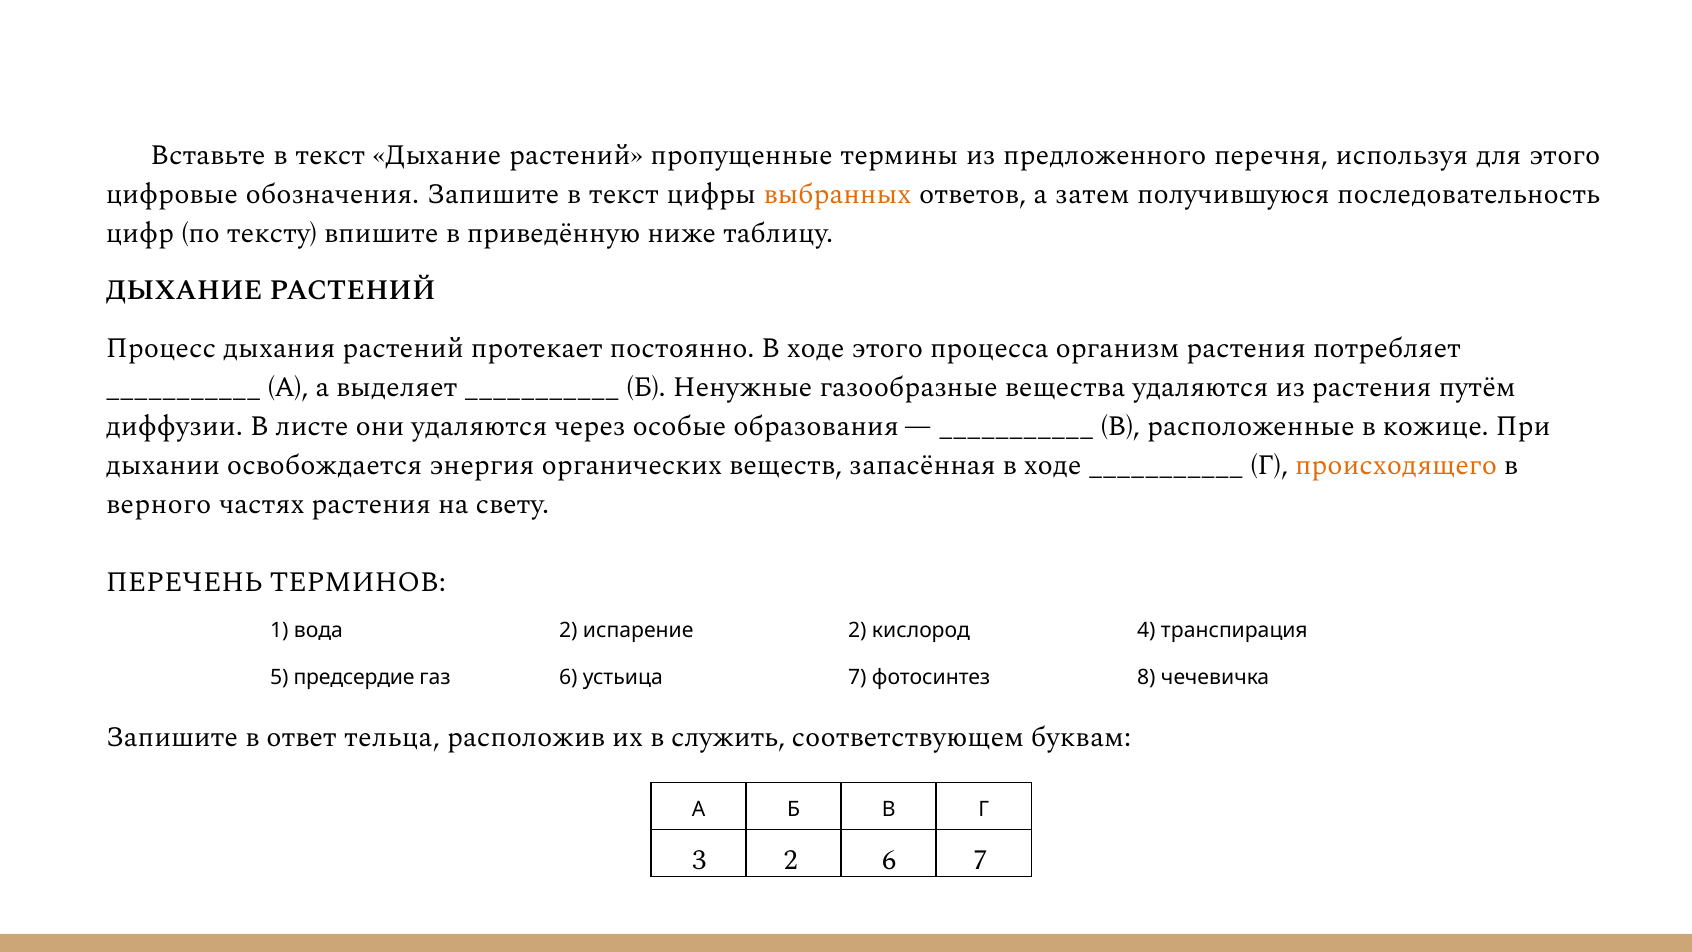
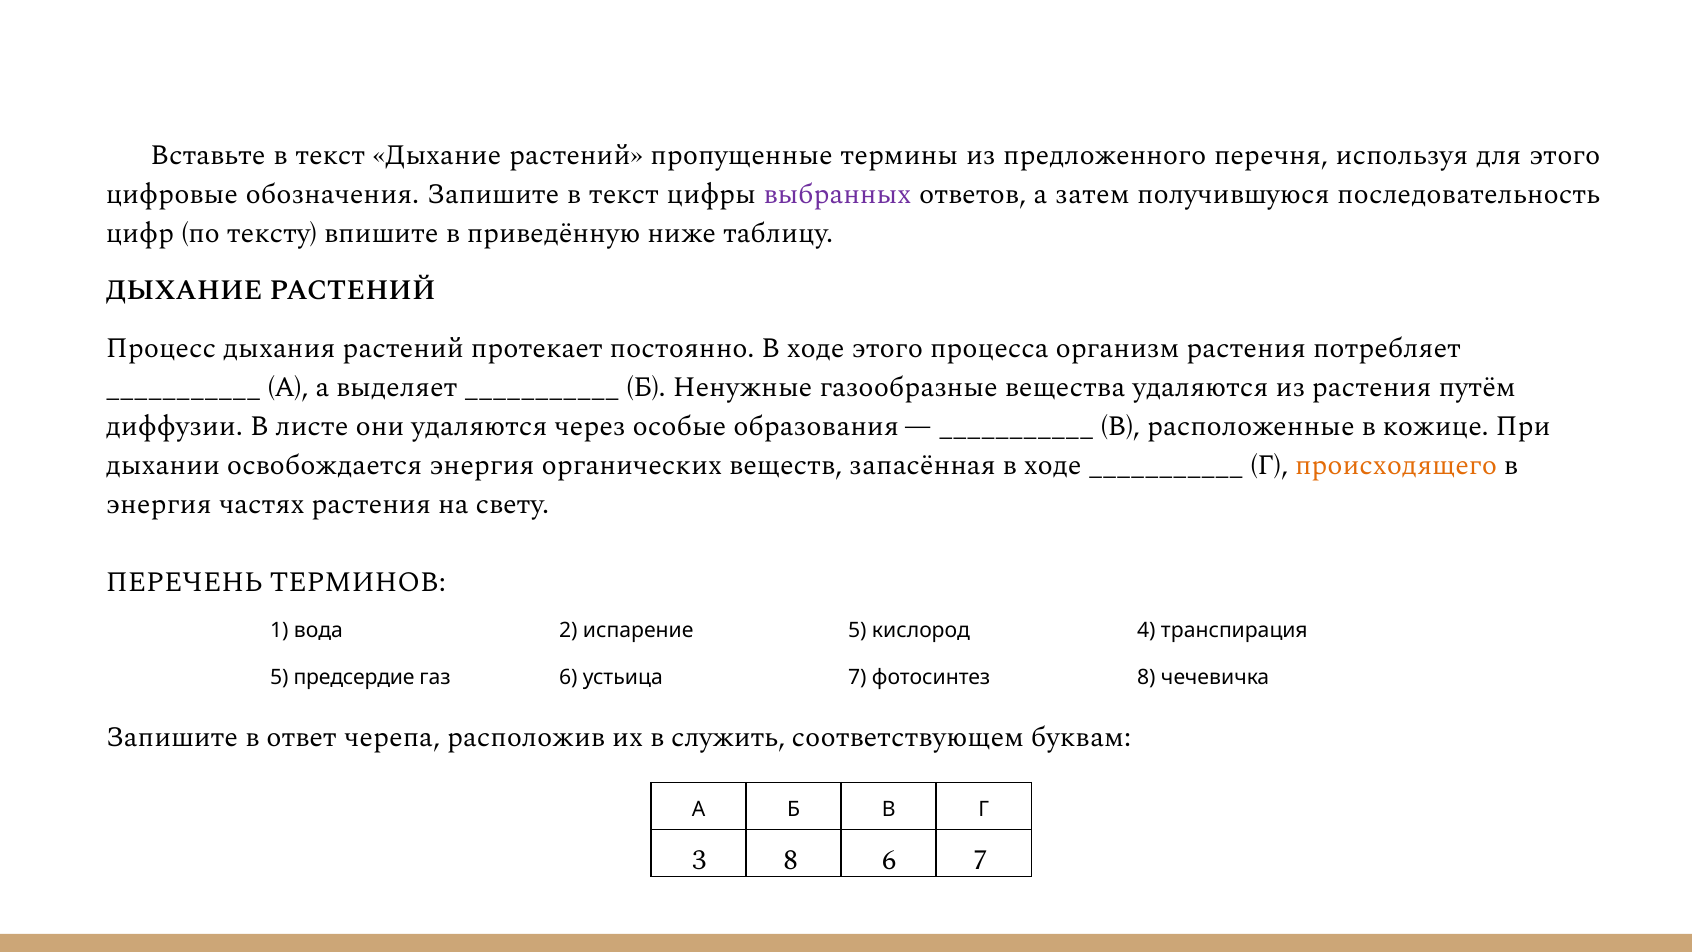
выбранных colour: orange -> purple (838, 194)
верного: верного -> энергия (159, 504)
испарение 2: 2 -> 5 (857, 630)
тельца: тельца -> черепа (392, 737)
3 2: 2 -> 8 (791, 860)
